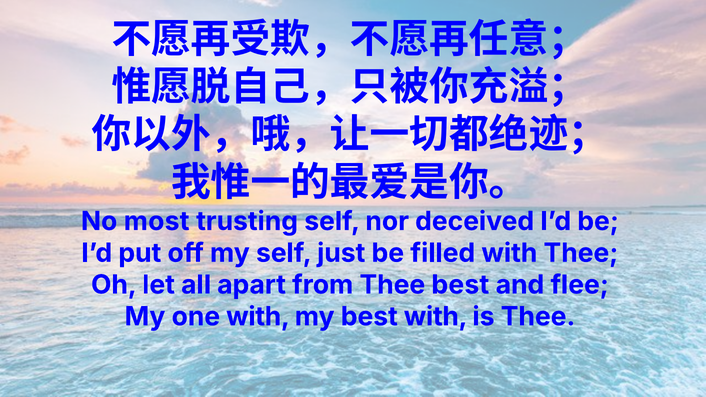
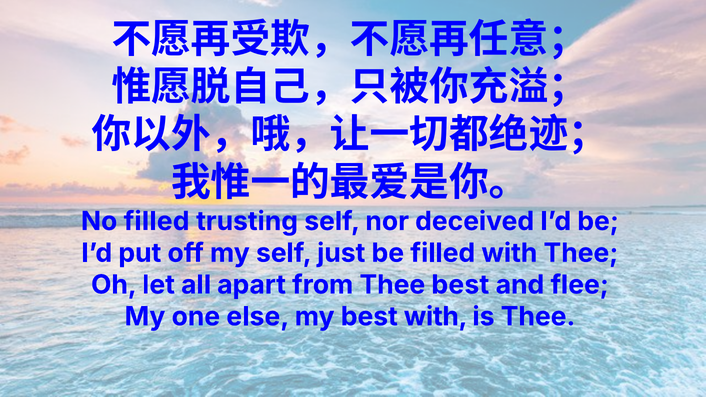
No most: most -> filled (157, 221)
one with: with -> else (258, 317)
